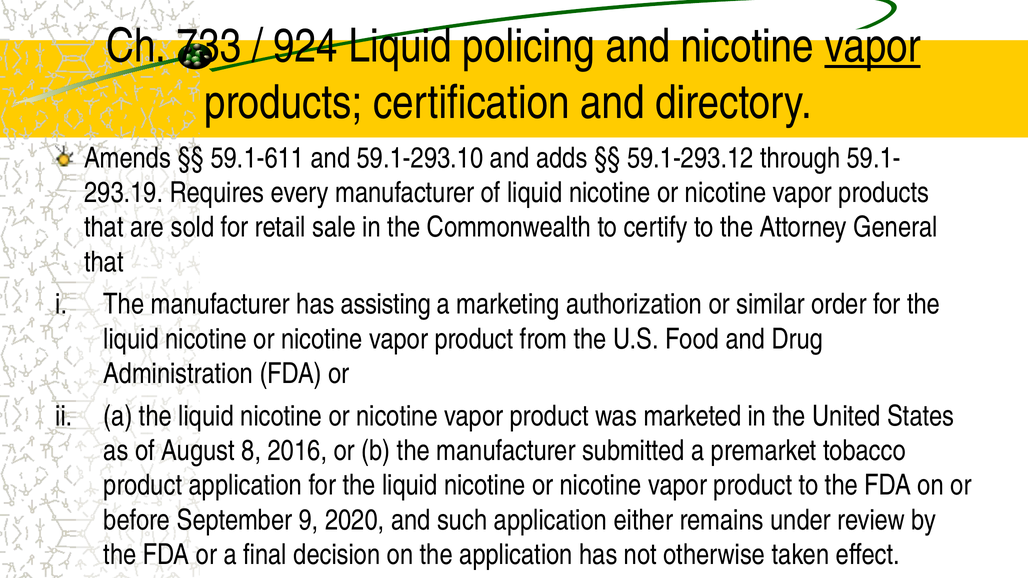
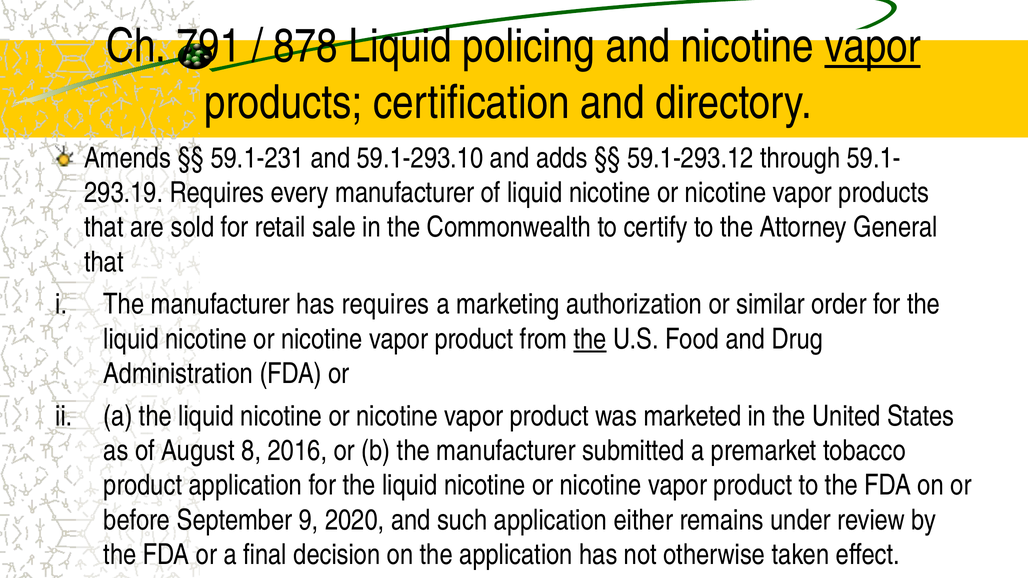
733: 733 -> 791 (209, 46)
924: 924 -> 878 (306, 46)
59.1-611: 59.1-611 -> 59.1-231 (257, 158)
has assisting: assisting -> requires (385, 304)
the underline: none -> present (590, 339)
